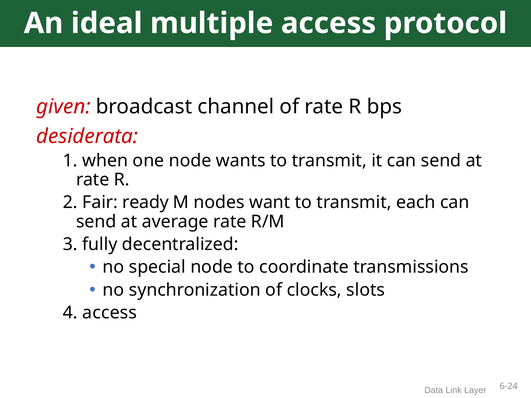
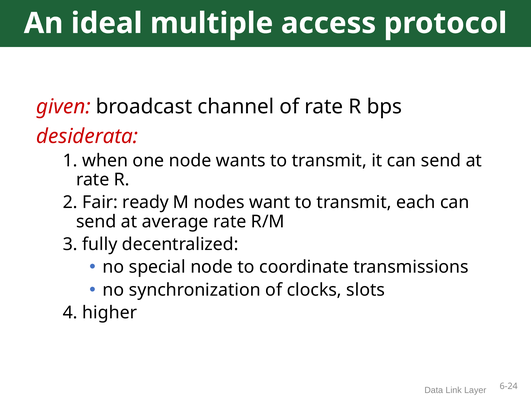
4 access: access -> higher (110, 313)
